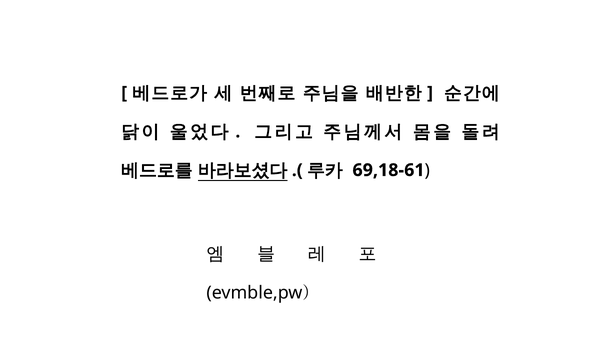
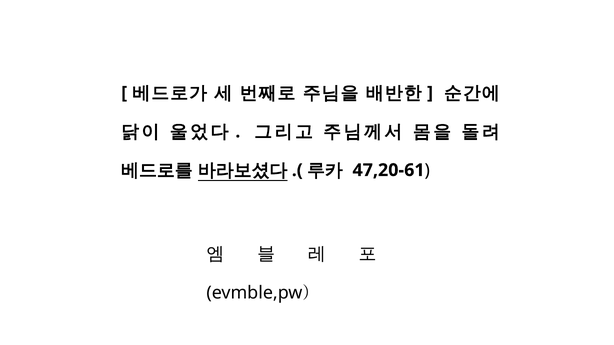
69,18-61: 69,18-61 -> 47,20-61 (389, 170)
